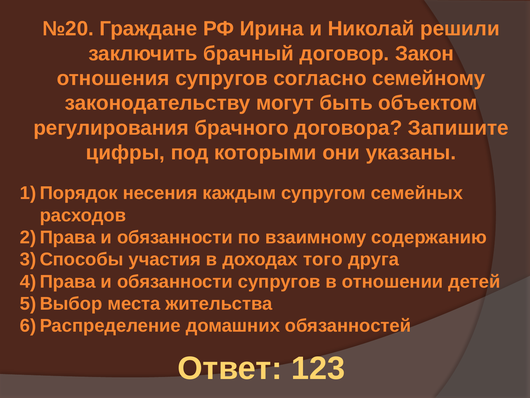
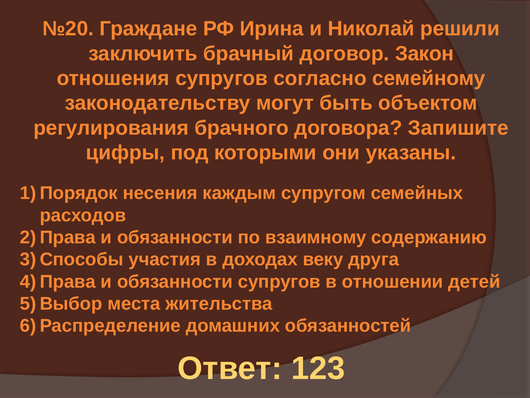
того: того -> веку (323, 259)
